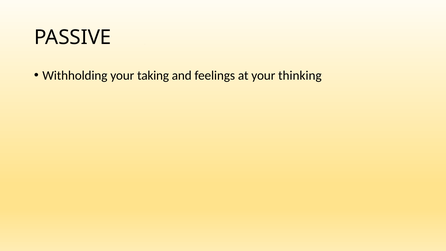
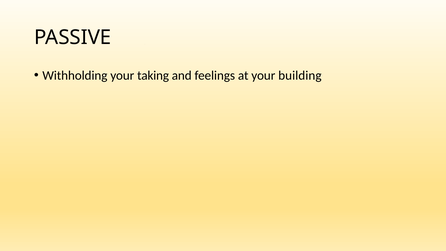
thinking: thinking -> building (300, 75)
